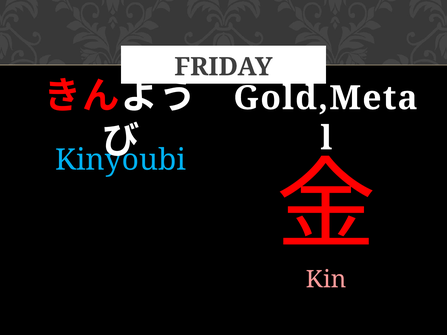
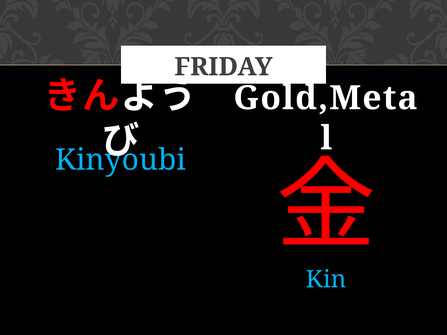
Kin colour: pink -> light blue (326, 280)
